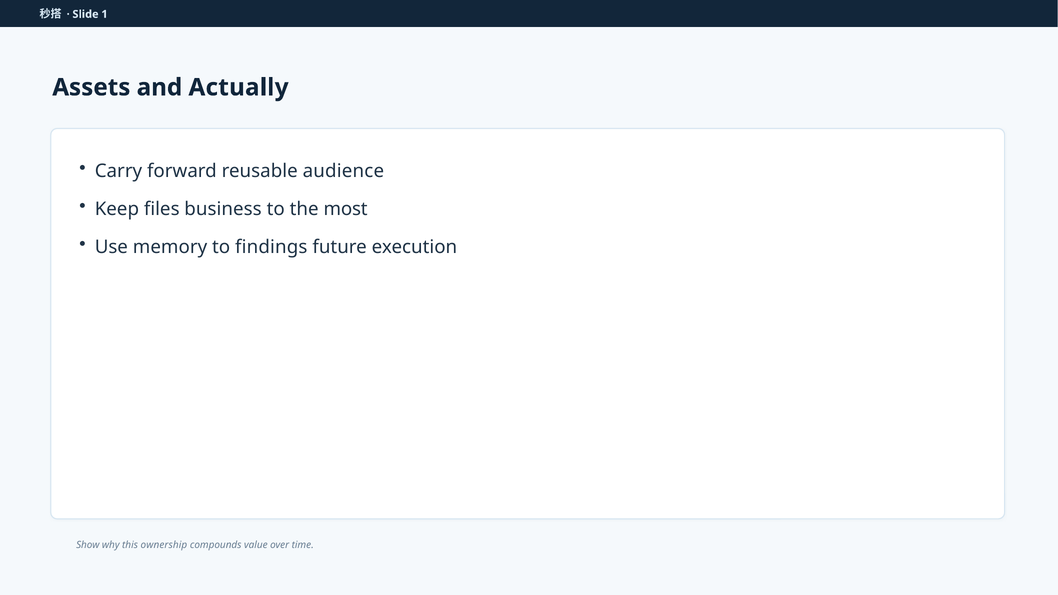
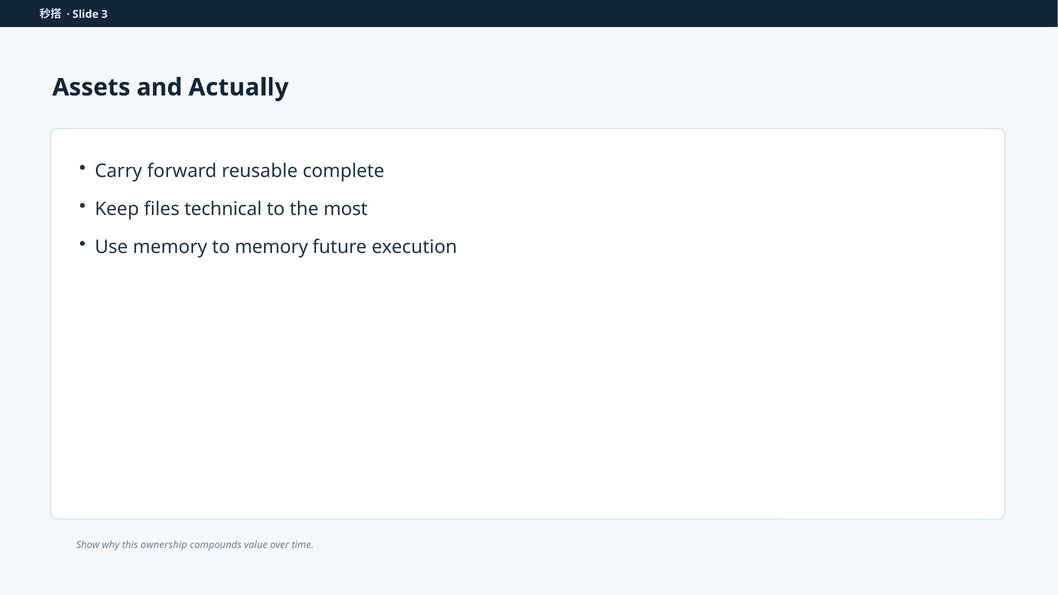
1: 1 -> 3 (104, 14)
audience: audience -> complete (344, 171)
business: business -> technical (223, 209)
to findings: findings -> memory (271, 247)
